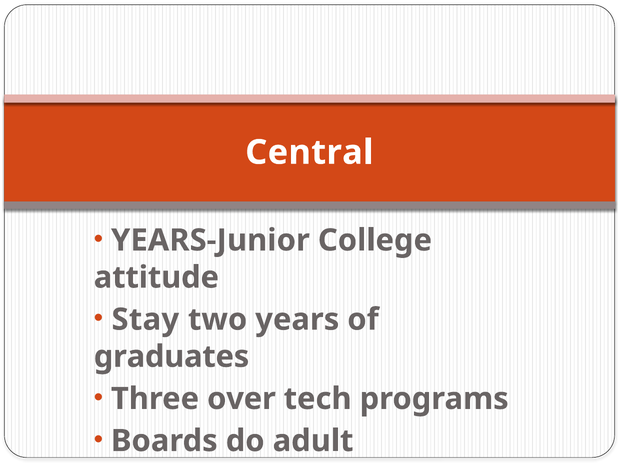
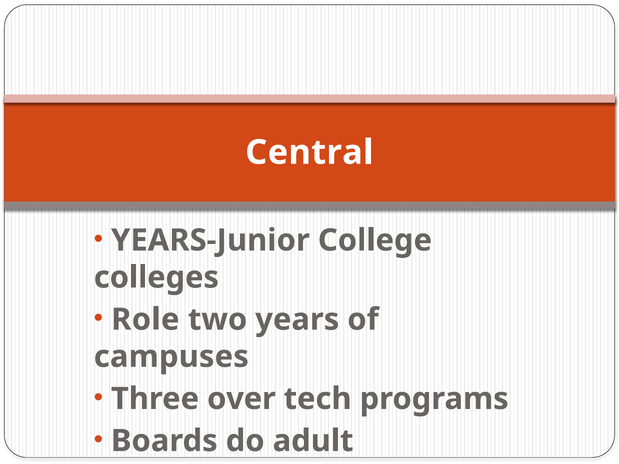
attitude: attitude -> colleges (156, 278)
Stay: Stay -> Role (145, 320)
graduates: graduates -> campuses (171, 357)
